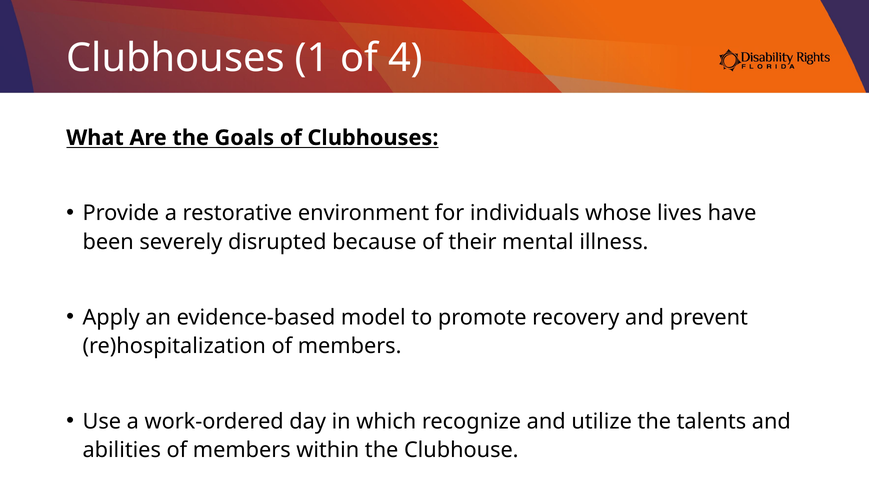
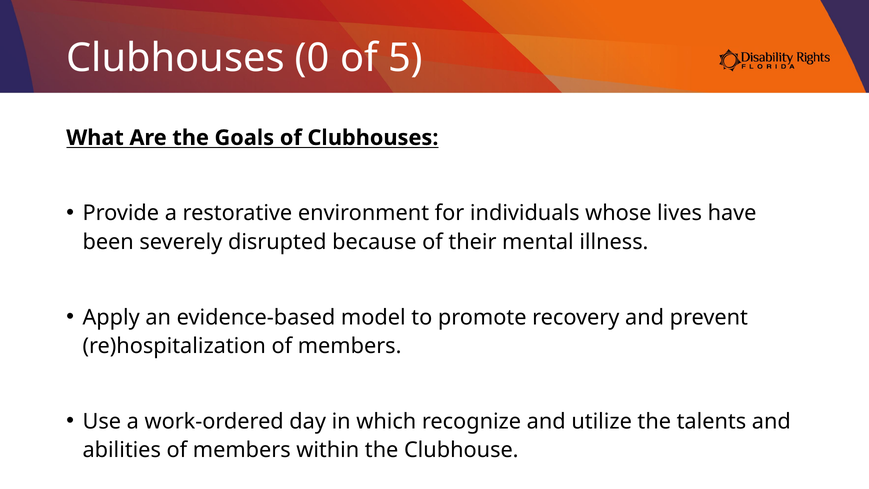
1: 1 -> 0 (312, 58)
4: 4 -> 5 (406, 58)
